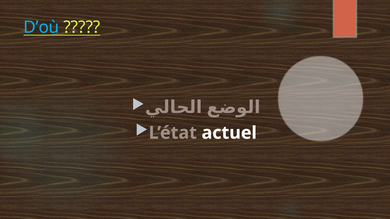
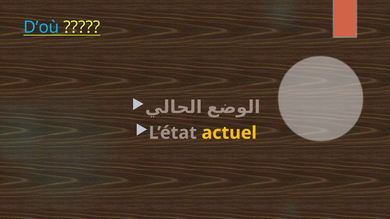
actuel colour: white -> yellow (229, 133)
